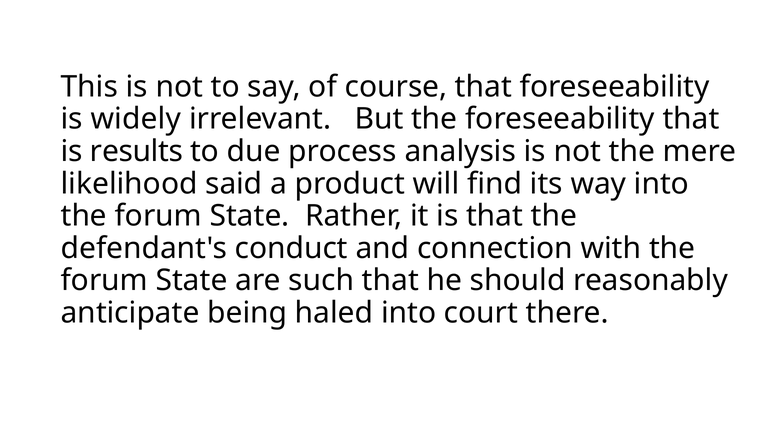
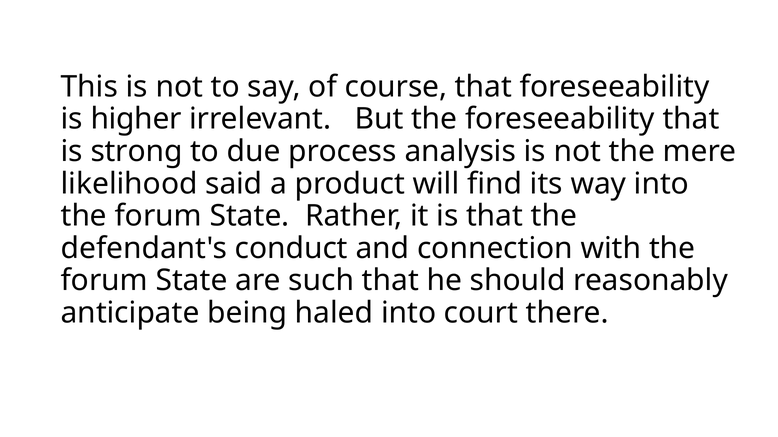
widely: widely -> higher (136, 119)
results: results -> strong (137, 152)
